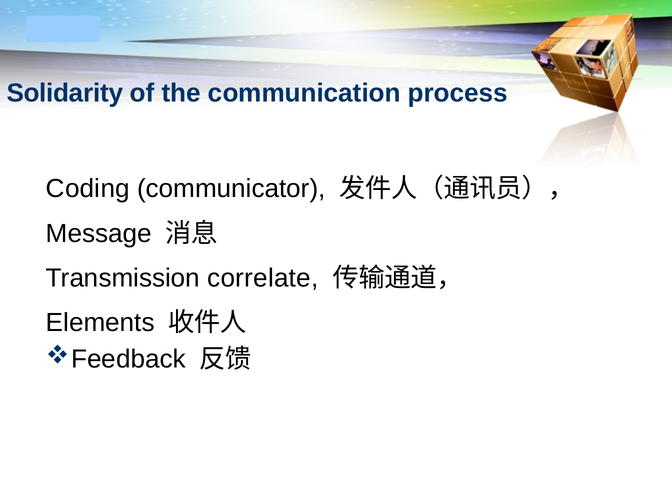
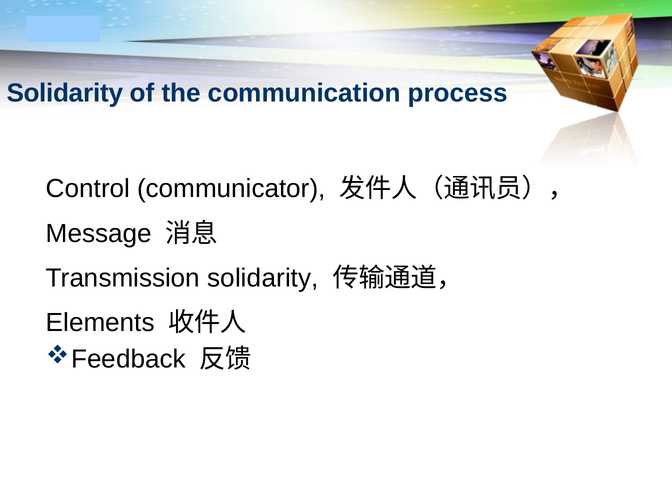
Coding: Coding -> Control (88, 189)
Transmission correlate: correlate -> solidarity (263, 278)
